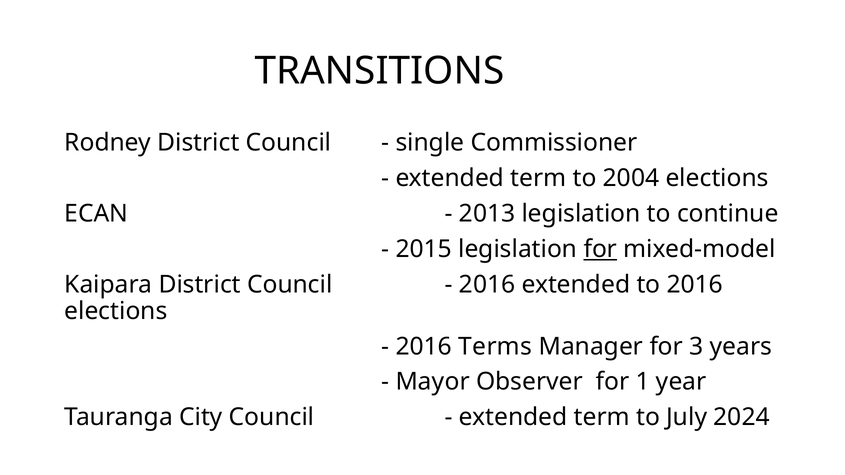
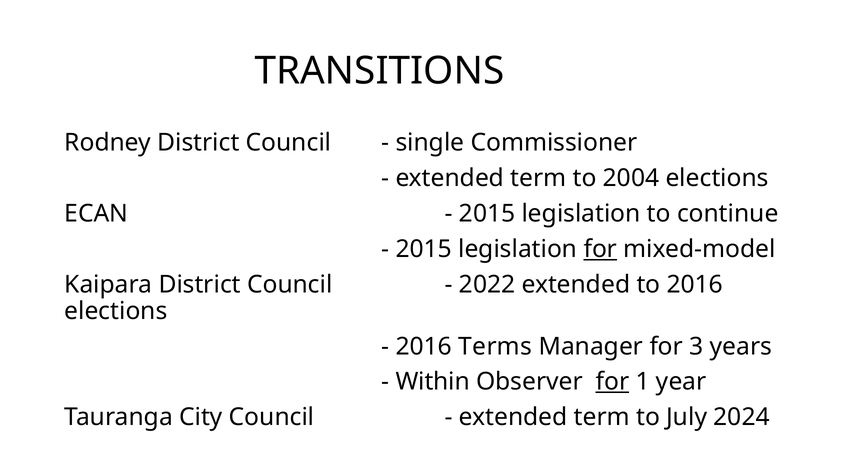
2013: 2013 -> 2015 (487, 214)
2016: 2016 -> 2022 (487, 285)
Mayor: Mayor -> Within (433, 382)
for underline: none -> present (612, 382)
